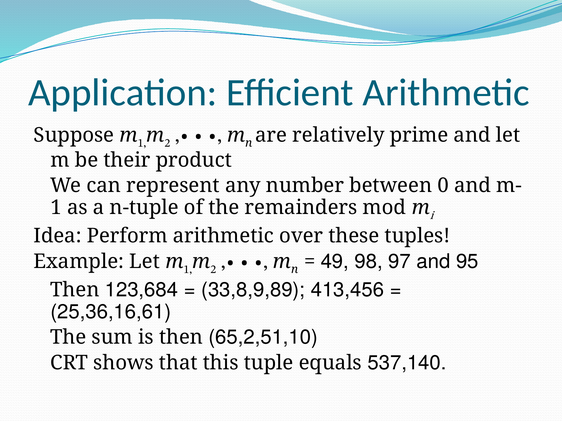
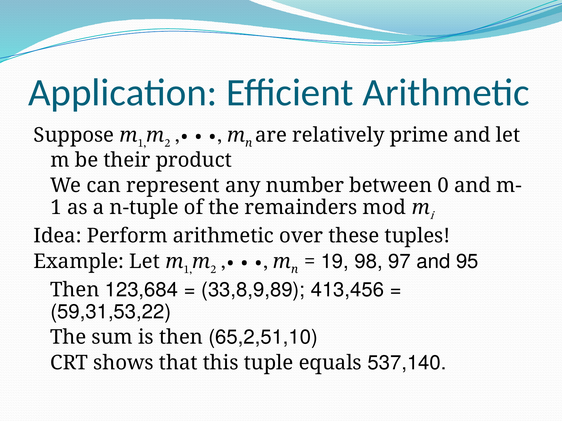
49: 49 -> 19 (335, 262)
25,36,16,61: 25,36,16,61 -> 59,31,53,22 (111, 312)
